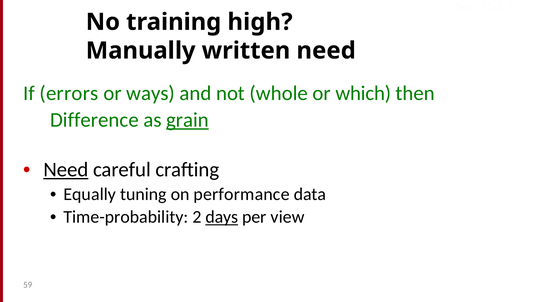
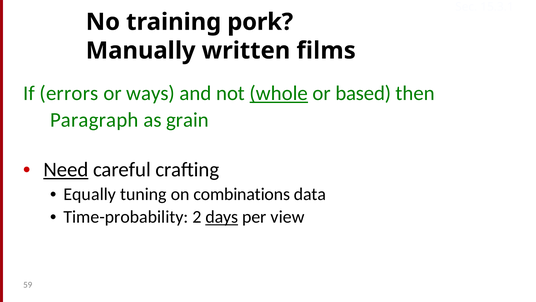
high: high -> pork (260, 22)
written need: need -> films (326, 51)
whole underline: none -> present (279, 93)
which: which -> based (363, 93)
Difference: Difference -> Paragraph (94, 120)
grain underline: present -> none (187, 120)
performance: performance -> combinations (242, 194)
